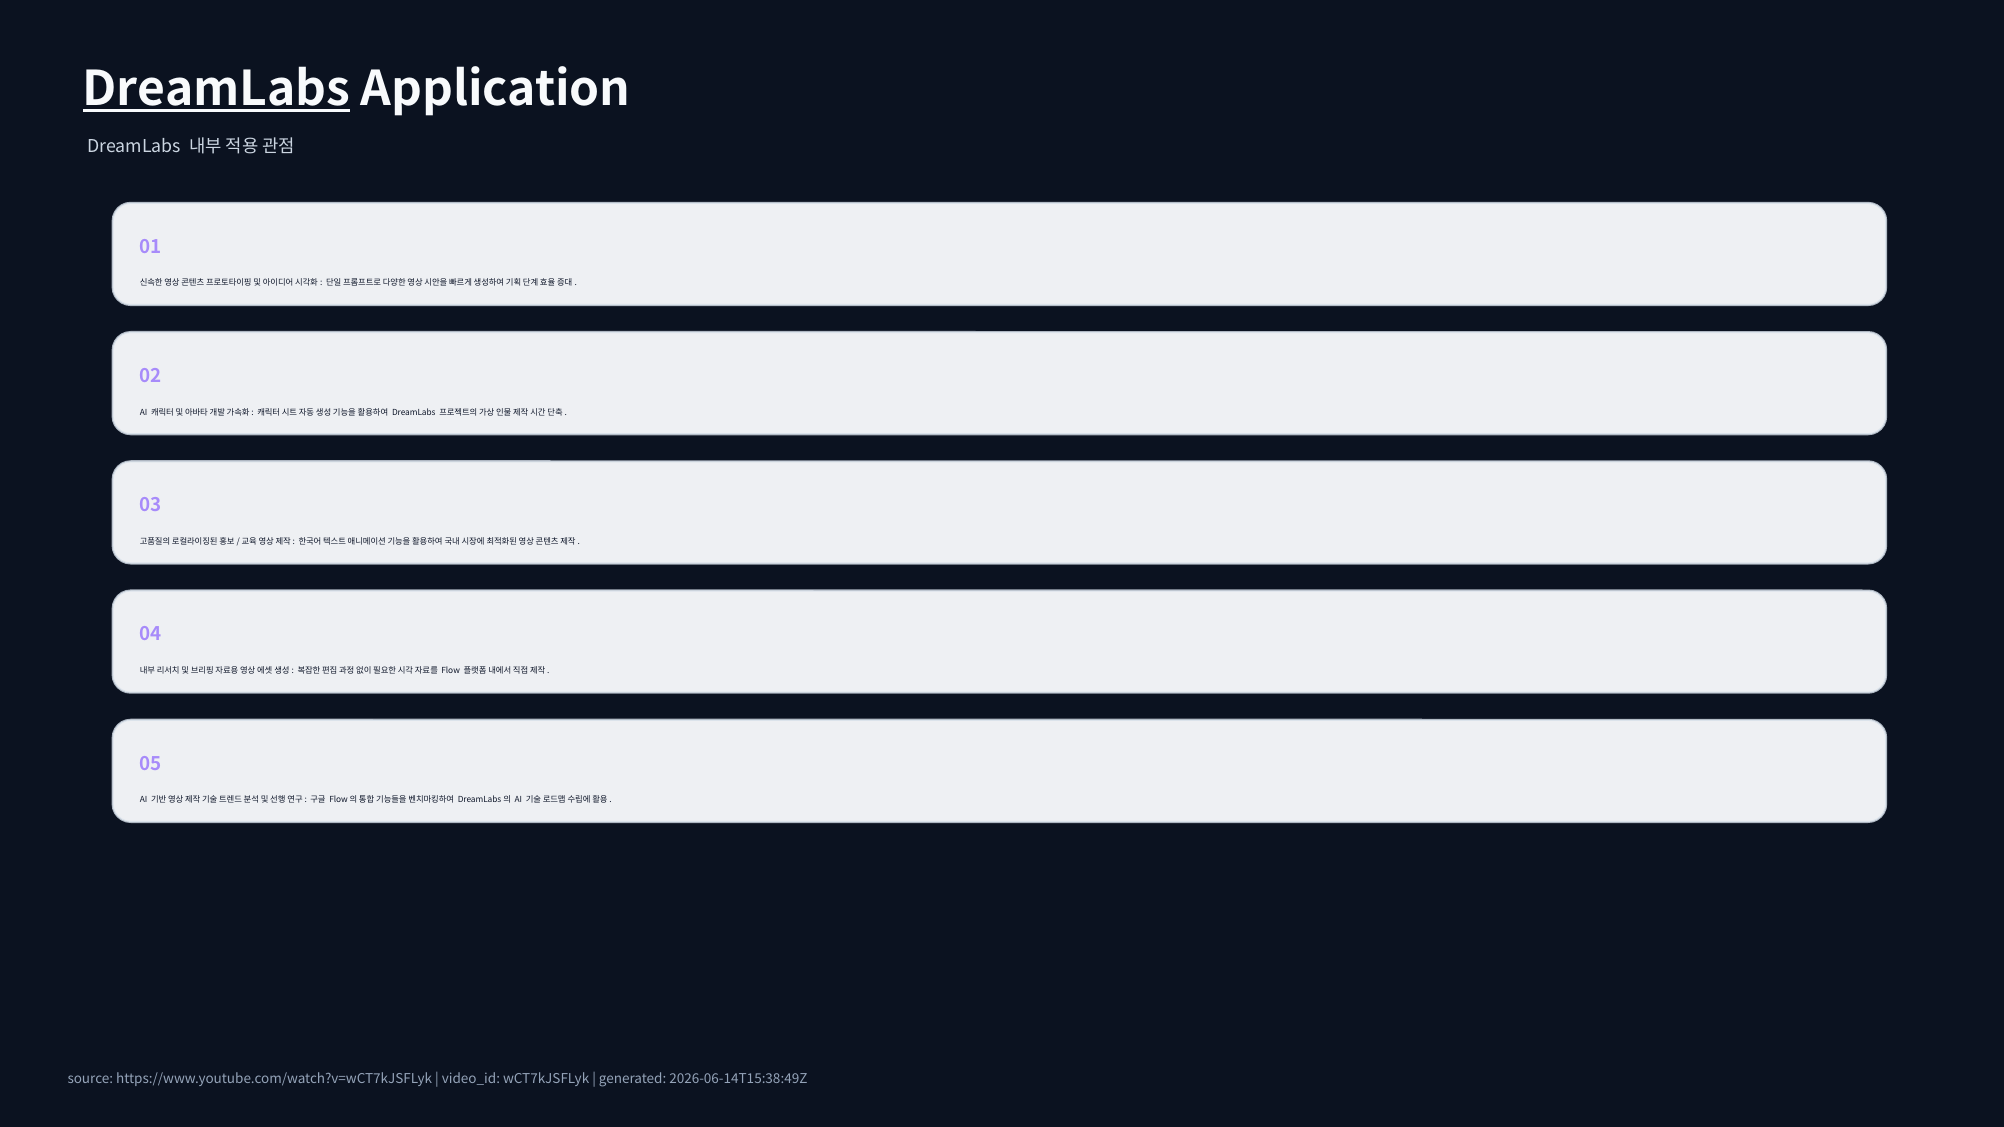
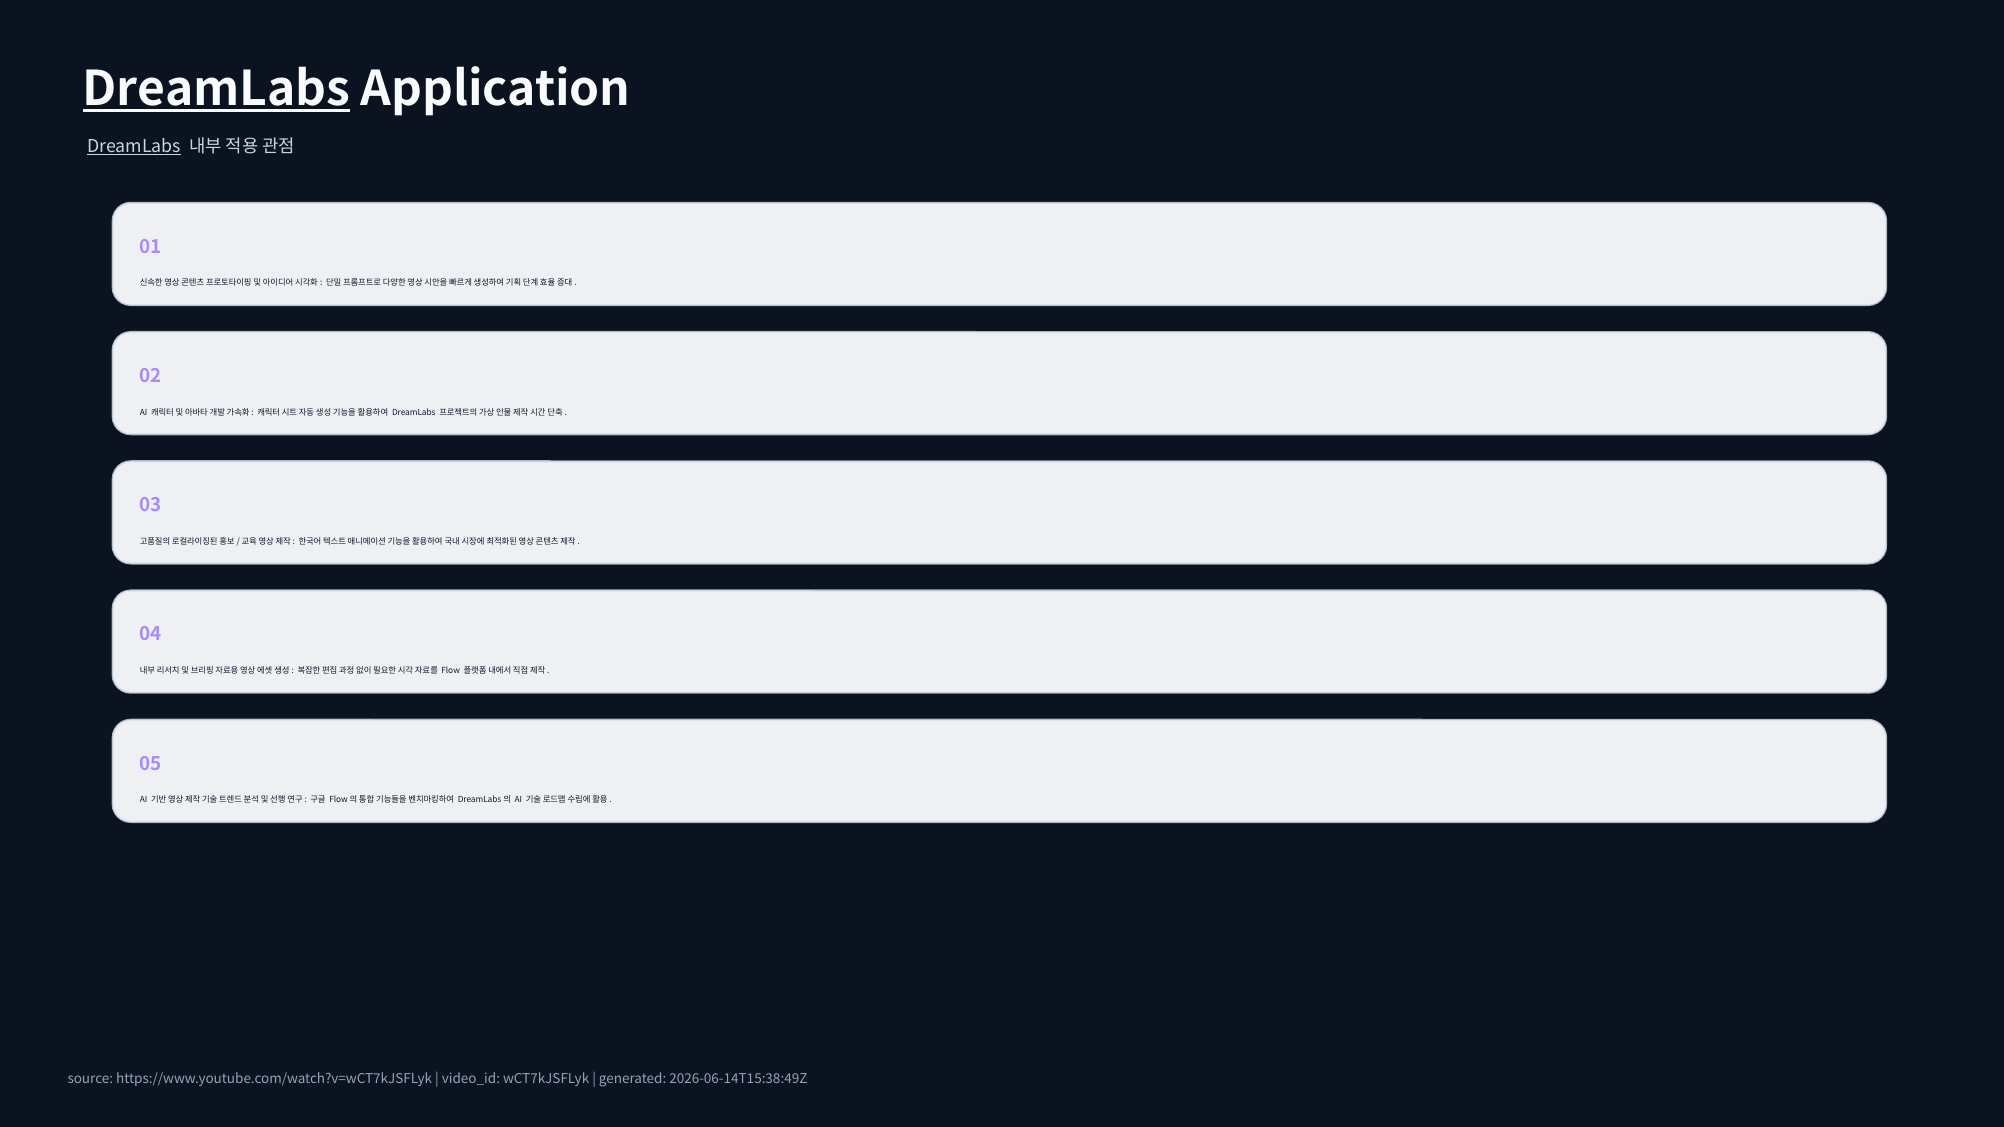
DreamLabs underline: none -> present (134, 147)
